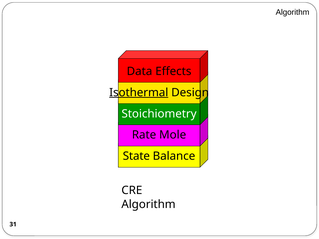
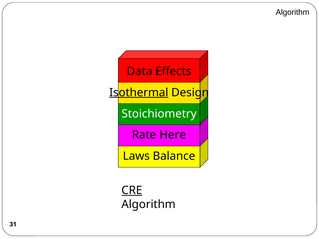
Mole: Mole -> Here (173, 135)
State: State -> Laws (136, 156)
CRE underline: none -> present (132, 191)
